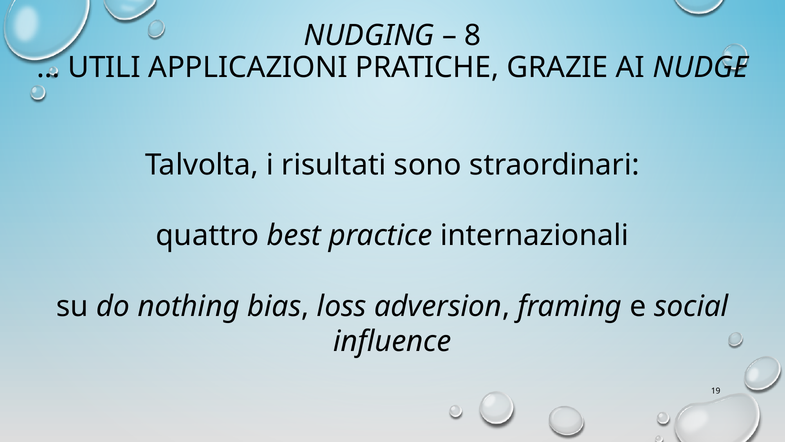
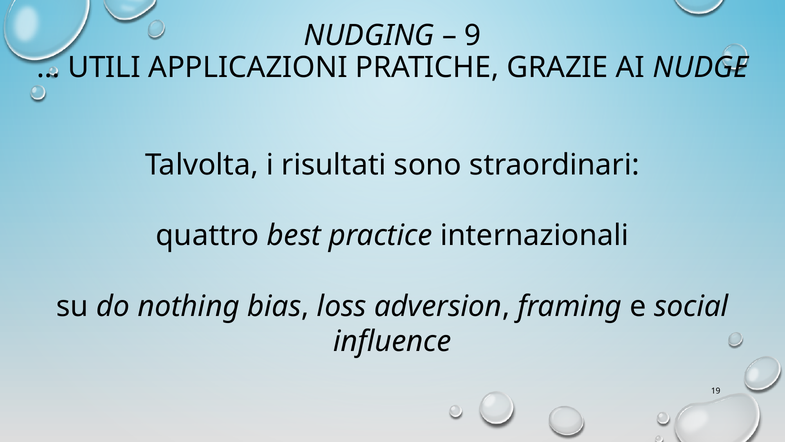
8: 8 -> 9 (473, 35)
